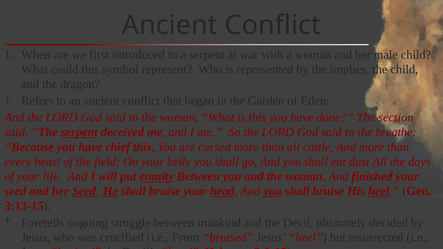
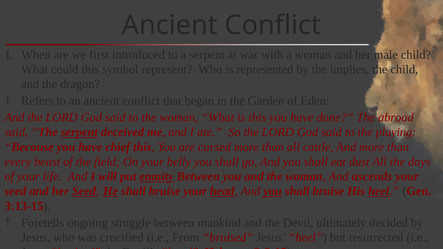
section: section -> abroad (396, 118)
breathe: breathe -> playing (396, 132)
finished: finished -> ascends (372, 177)
